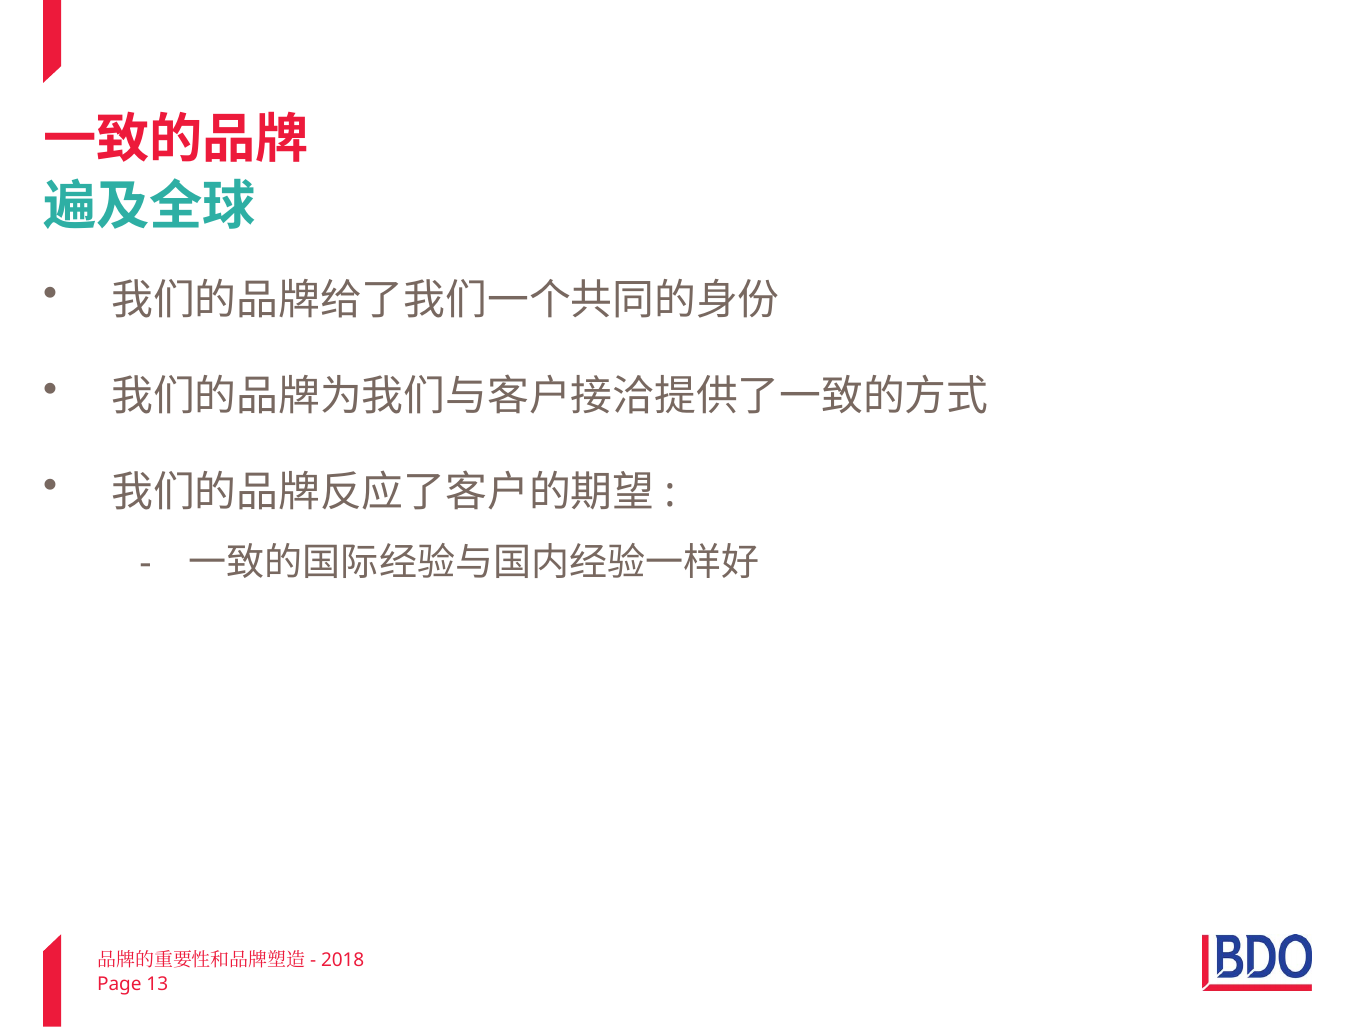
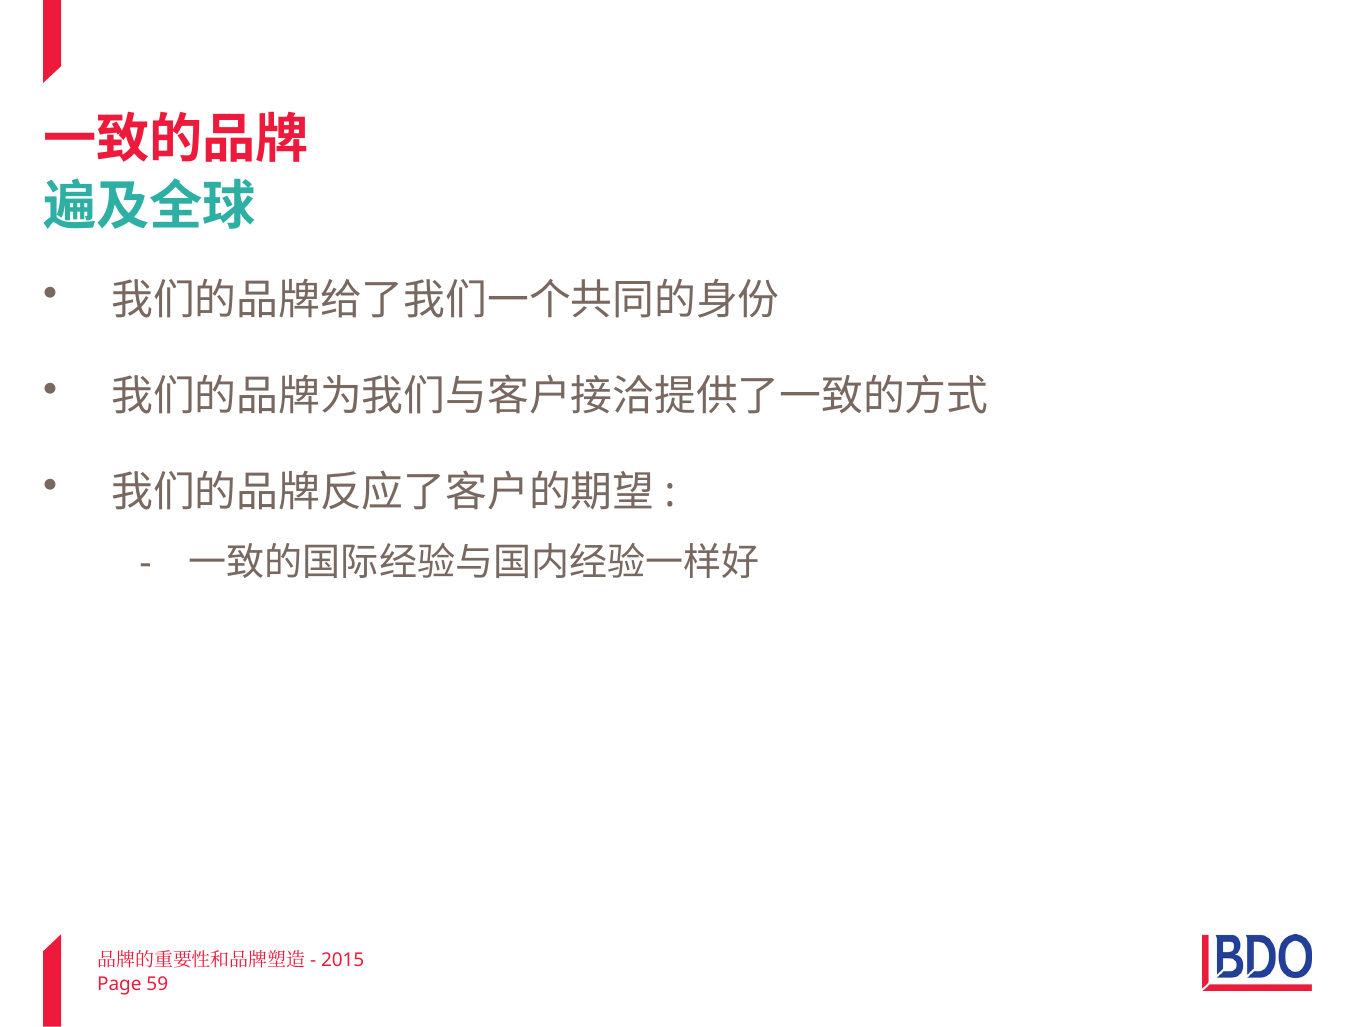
2018: 2018 -> 2015 (343, 960)
13: 13 -> 59 (157, 984)
